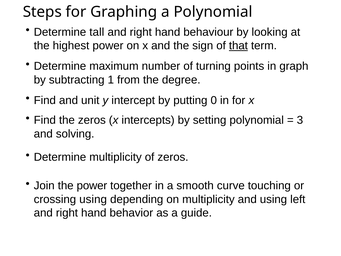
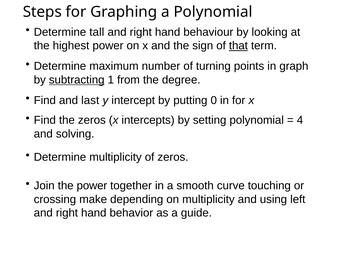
subtracting underline: none -> present (77, 80)
unit: unit -> last (90, 100)
3: 3 -> 4 (300, 120)
crossing using: using -> make (93, 199)
